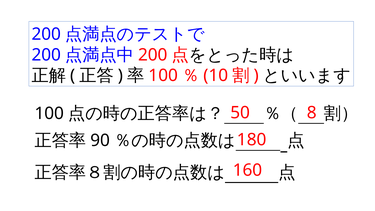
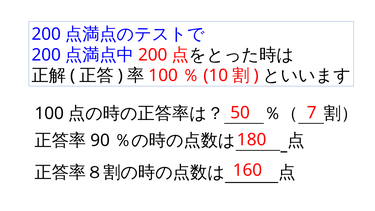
8: 8 -> 7 (312, 113)
